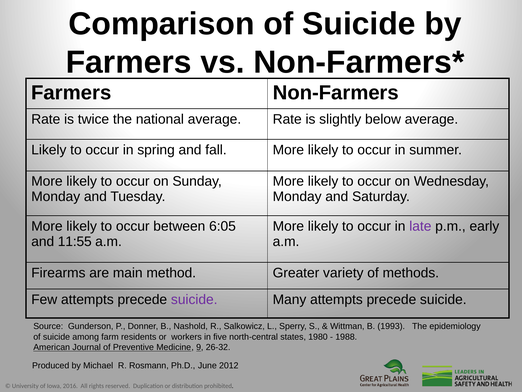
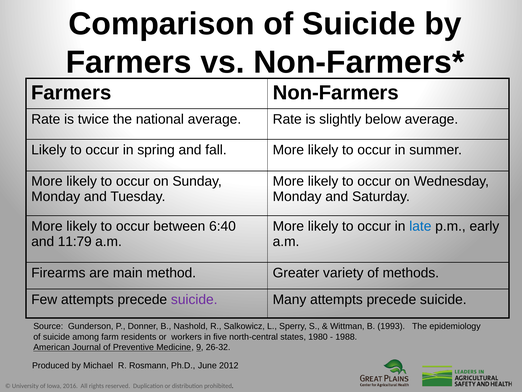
6:05: 6:05 -> 6:40 (222, 226)
late colour: purple -> blue (420, 226)
11:55: 11:55 -> 11:79 (75, 241)
